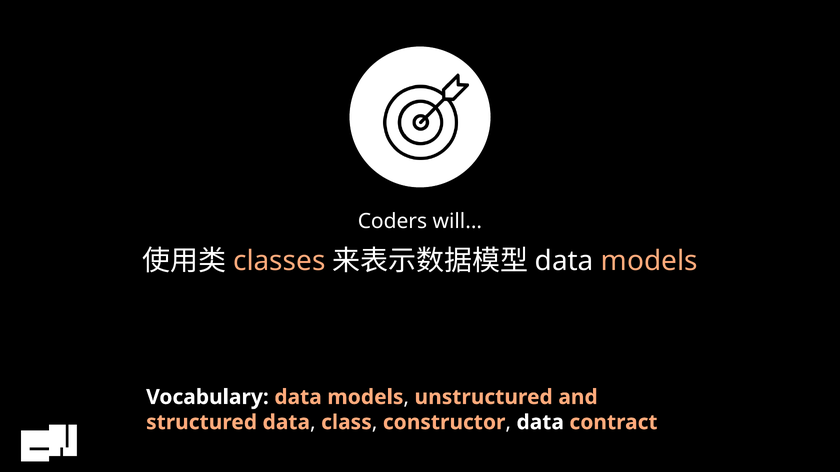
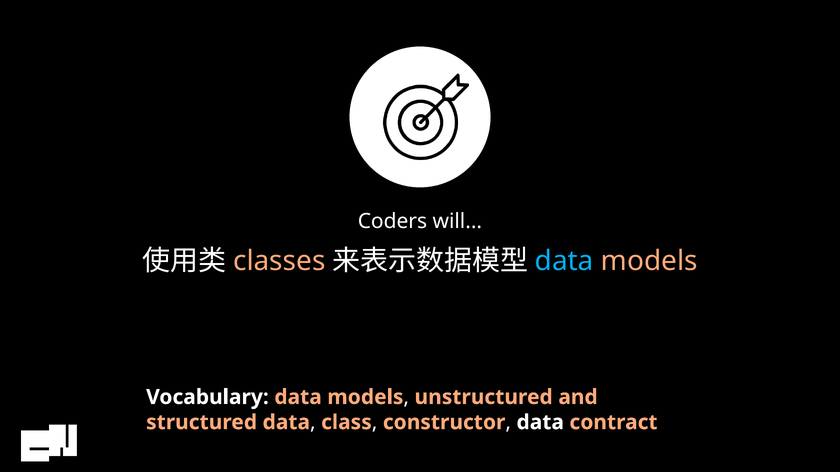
data colour: white -> light blue (564, 261)
